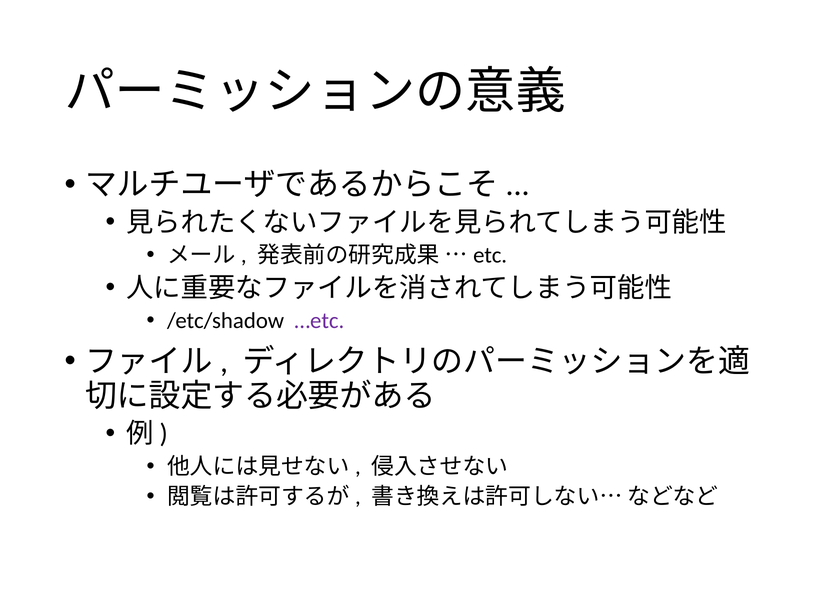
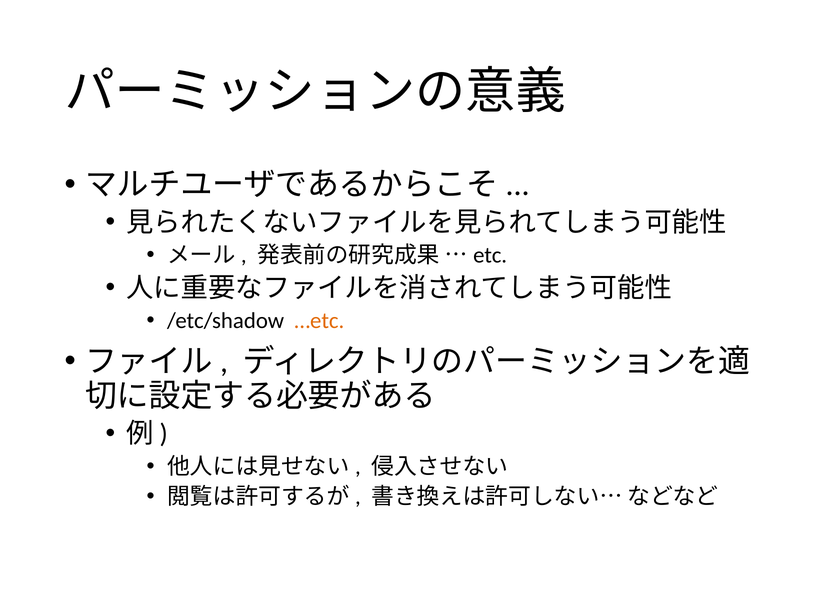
…etc colour: purple -> orange (319, 321)
